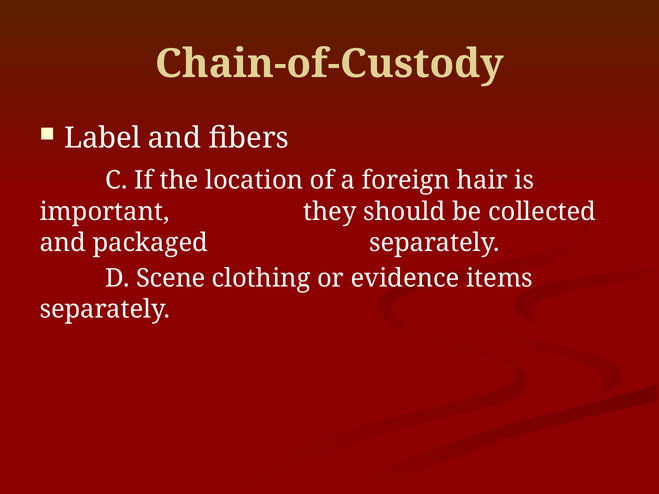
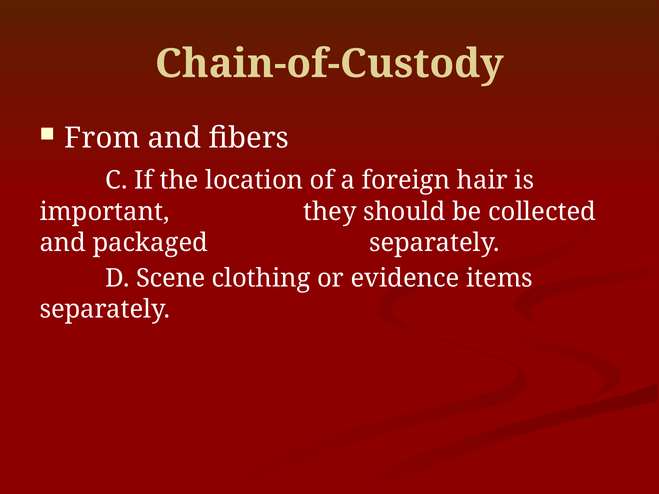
Label: Label -> From (102, 138)
